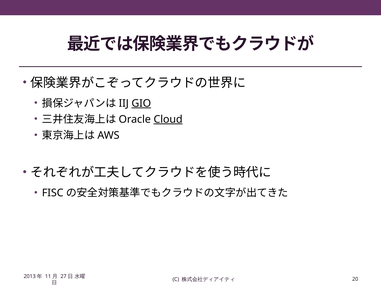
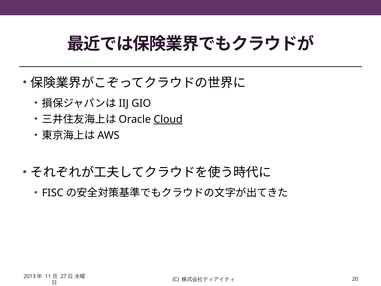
GIO underline: present -> none (141, 103)
